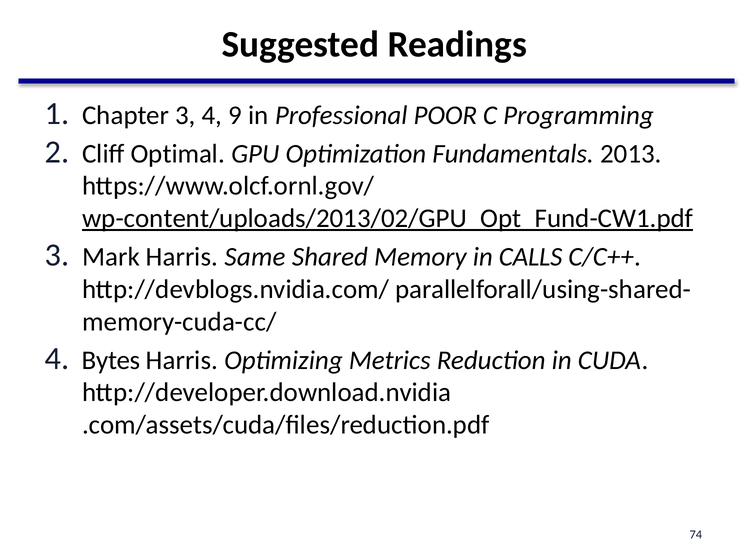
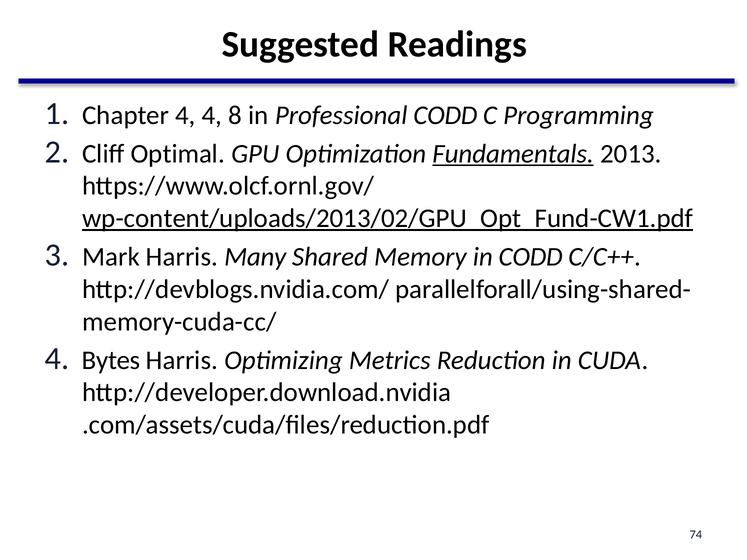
Chapter 3: 3 -> 4 (186, 115)
9: 9 -> 8 (235, 115)
Professional POOR: POOR -> CODD (445, 115)
Fundamentals underline: none -> present (513, 154)
Same: Same -> Many (255, 257)
in CALLS: CALLS -> CODD (531, 257)
